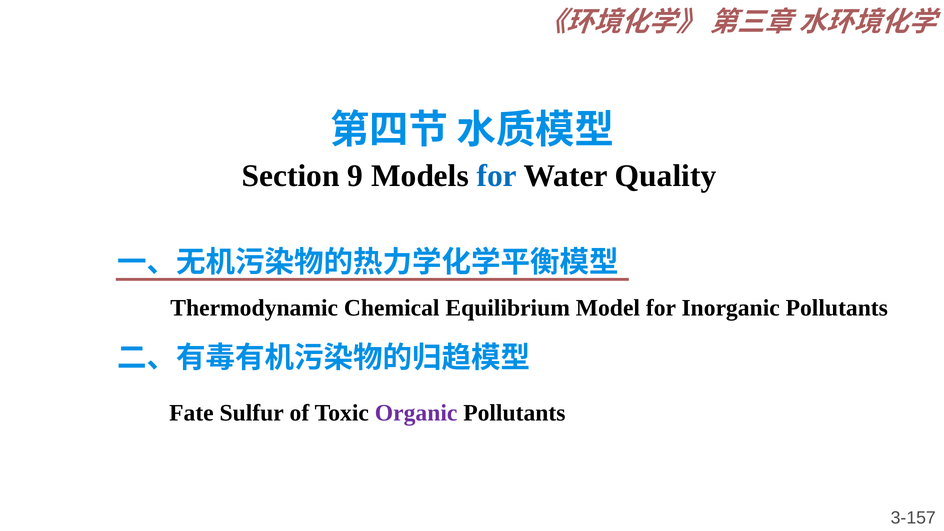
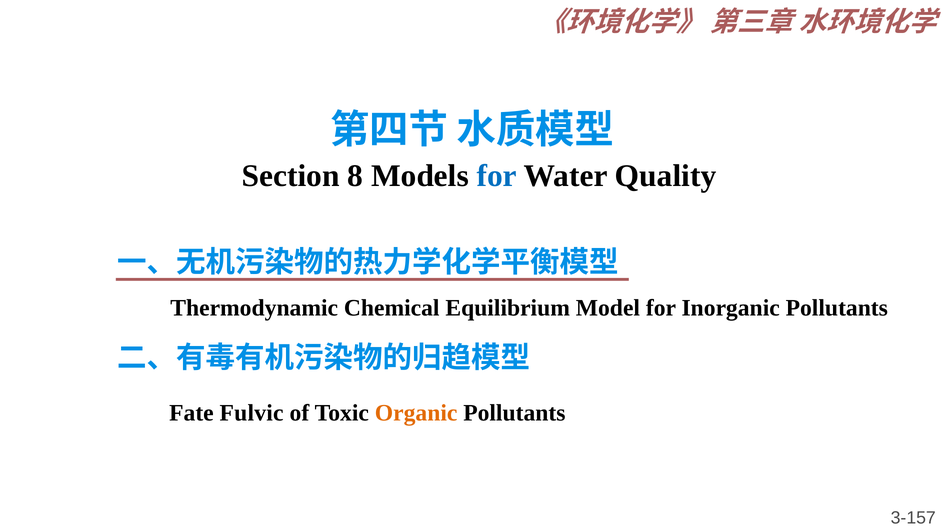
9: 9 -> 8 (355, 176)
Sulfur: Sulfur -> Fulvic (252, 413)
Organic colour: purple -> orange (416, 413)
